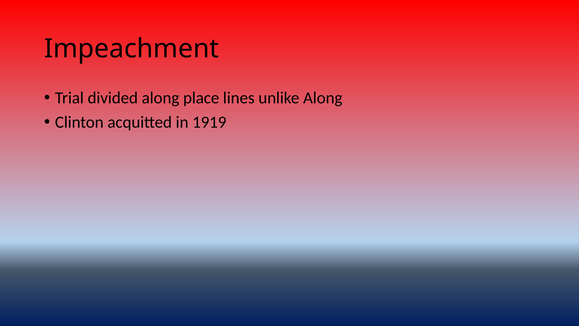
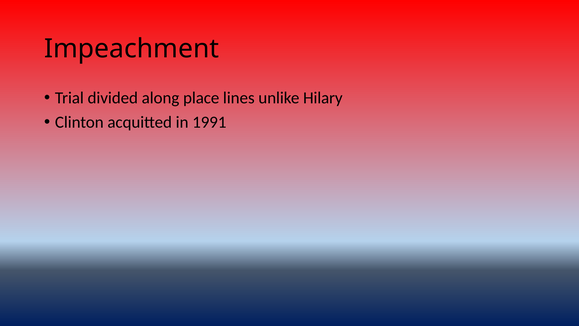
unlike Along: Along -> Hilary (323, 98)
1919: 1919 -> 1991 (209, 122)
